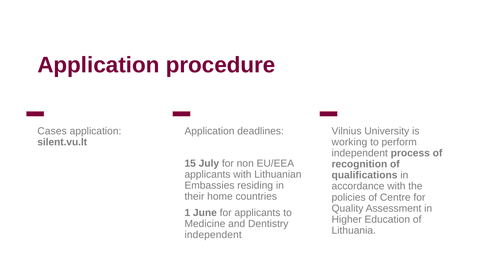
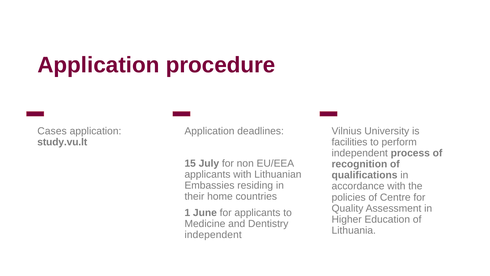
silent.vu.lt: silent.vu.lt -> study.vu.lt (62, 142)
working: working -> facilities (350, 142)
